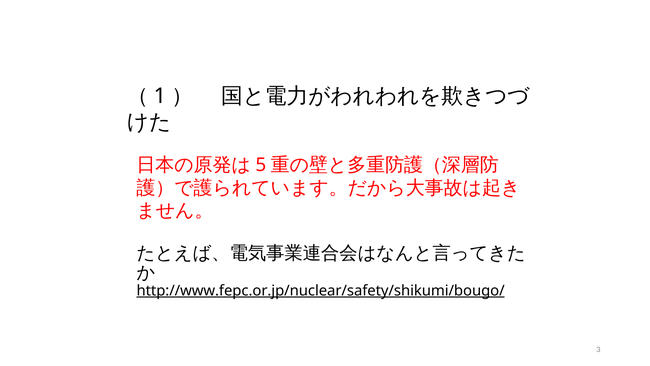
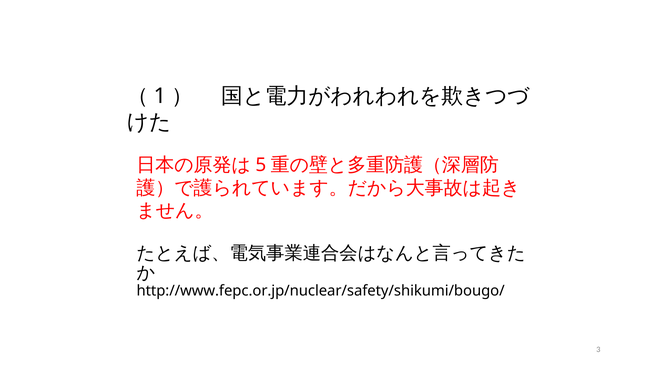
http://www.fepc.or.jp/nuclear/safety/shikumi/bougo/ underline: present -> none (321, 290)
